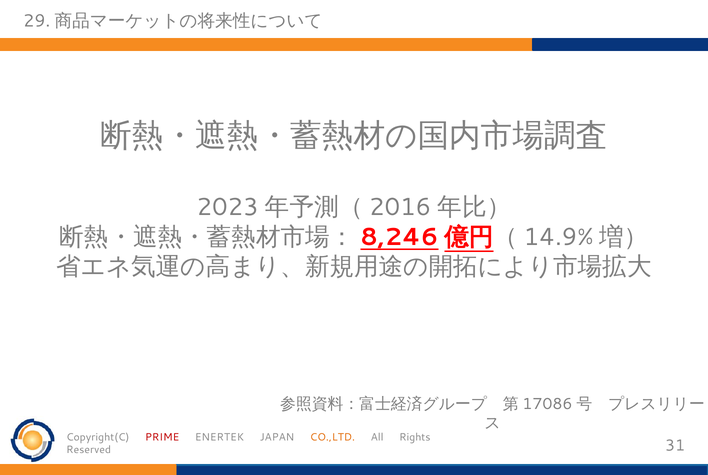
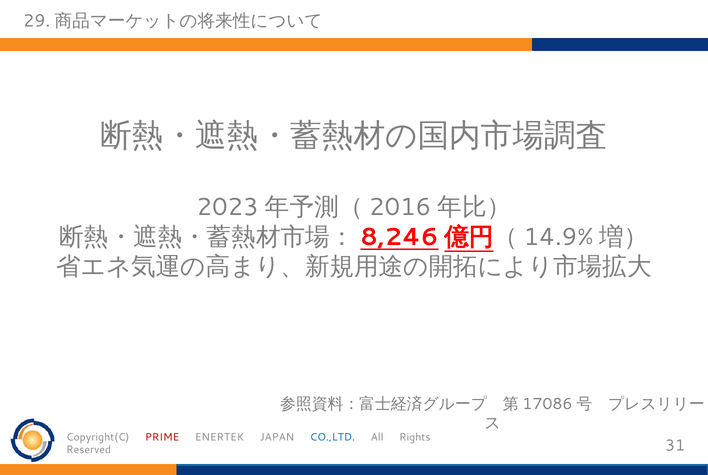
CO.,LTD colour: orange -> blue (332, 437)
